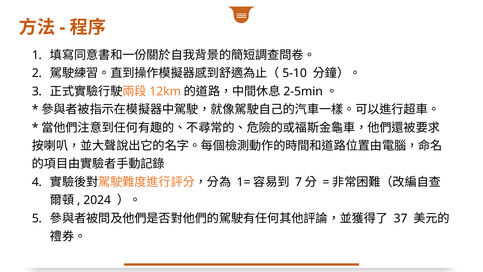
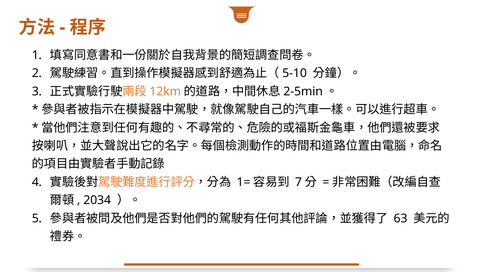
2024: 2024 -> 2034 (97, 200)
37: 37 -> 63 (401, 218)
